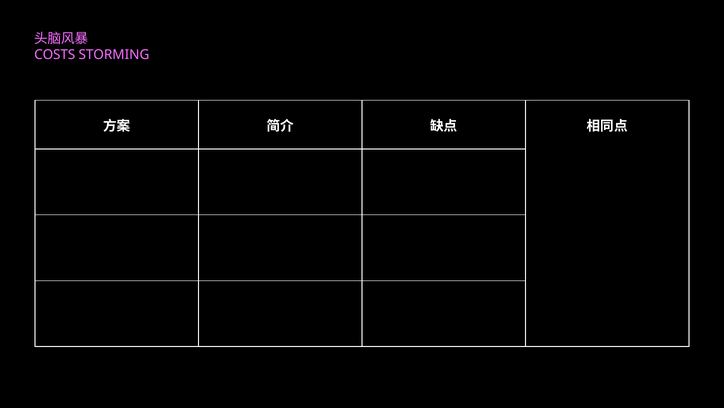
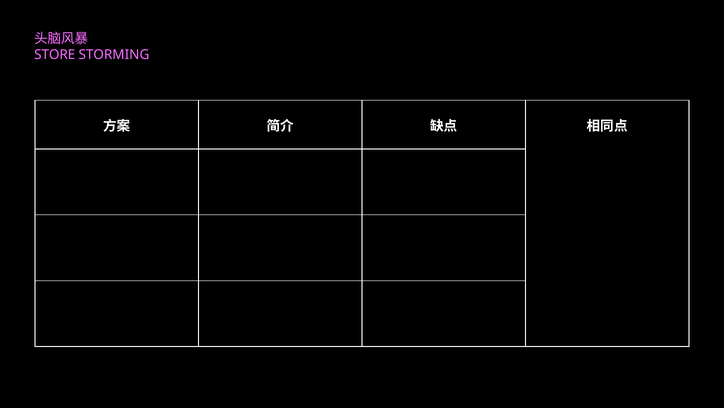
COSTS: COSTS -> STORE (55, 55)
